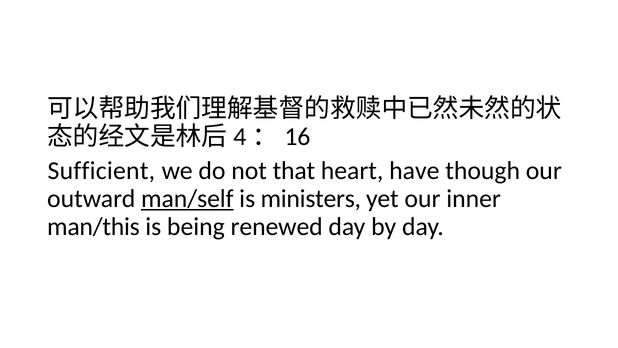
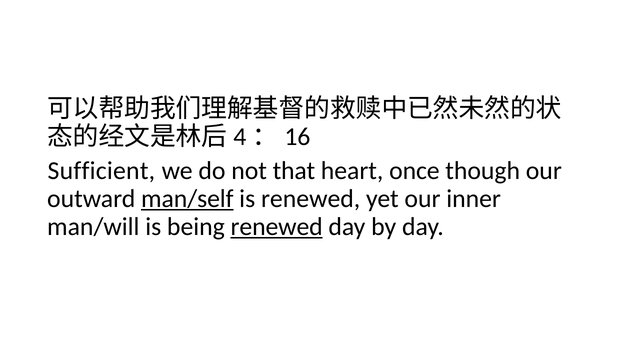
have: have -> once (414, 171)
is ministers: ministers -> renewed (311, 198)
man/this: man/this -> man/will (93, 226)
renewed underline: none -> present (277, 226)
